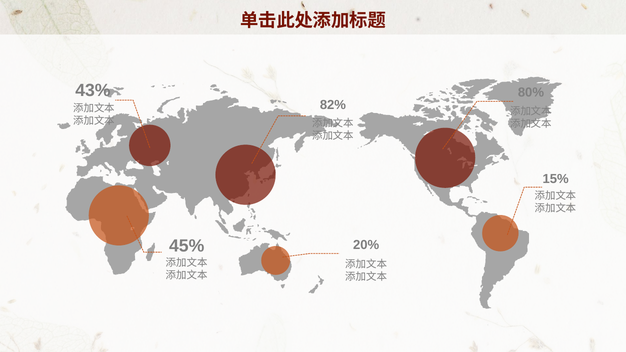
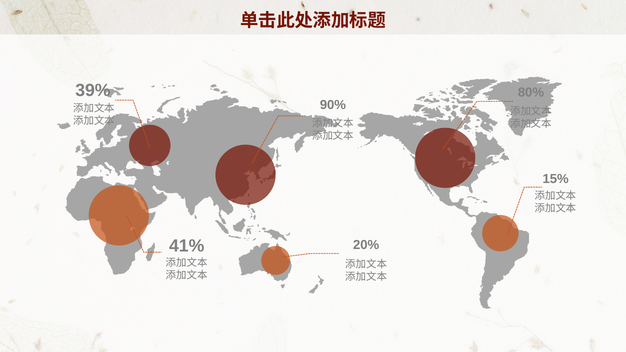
43%: 43% -> 39% (93, 90)
82%: 82% -> 90% (333, 105)
45%: 45% -> 41% (187, 246)
